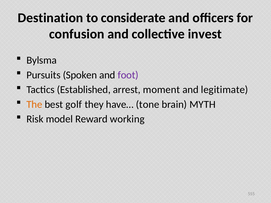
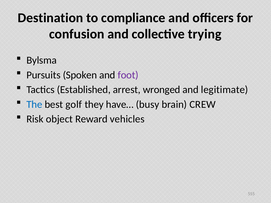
considerate: considerate -> compliance (133, 18)
invest: invest -> trying (205, 34)
moment: moment -> wronged (162, 90)
The colour: orange -> blue (34, 105)
tone: tone -> busy (148, 105)
MYTH: MYTH -> CREW (203, 105)
model: model -> object (59, 119)
working: working -> vehicles (127, 119)
